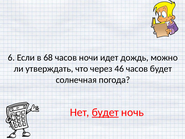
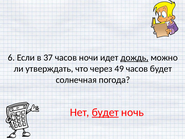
68: 68 -> 37 (48, 58)
дождь underline: none -> present (135, 58)
46: 46 -> 49 (119, 69)
